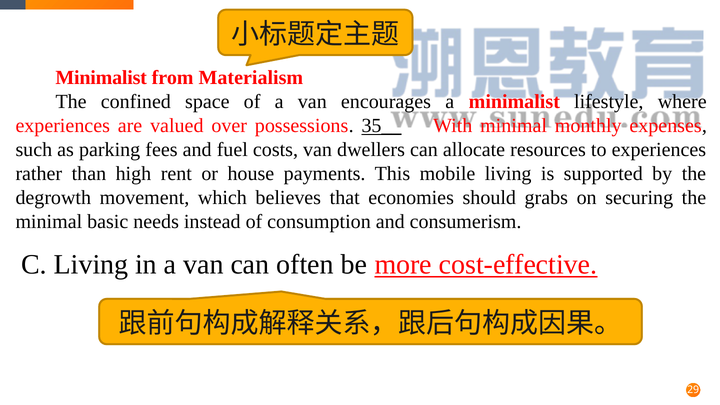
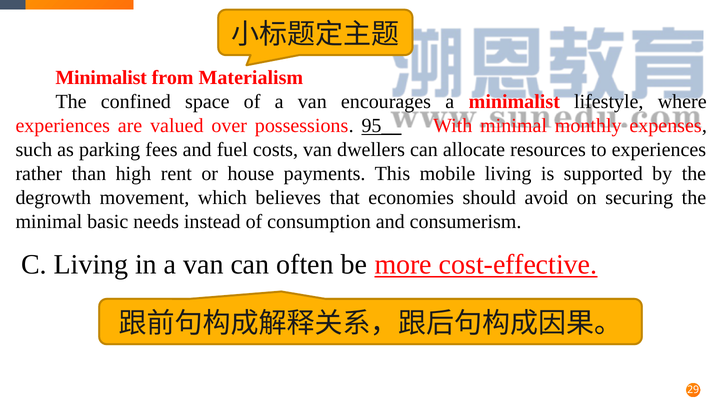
35__: 35__ -> 95__ (381, 126)
grabs: grabs -> avoid (546, 198)
